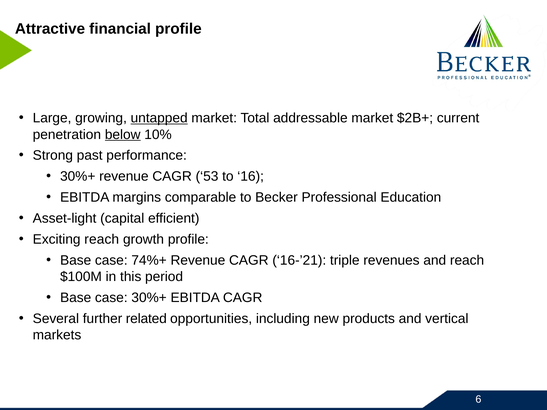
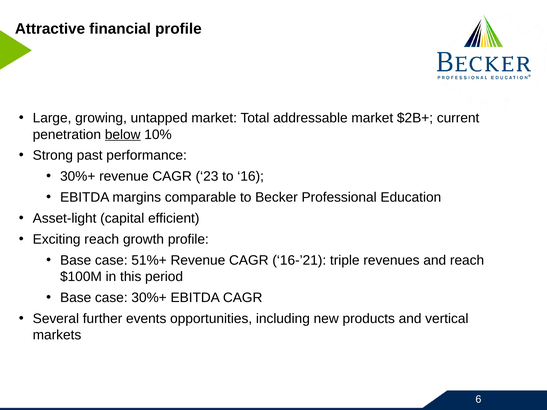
untapped underline: present -> none (159, 118)
53: 53 -> 23 (207, 177)
74%+: 74%+ -> 51%+ (149, 260)
related: related -> events (146, 319)
